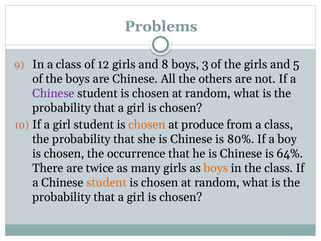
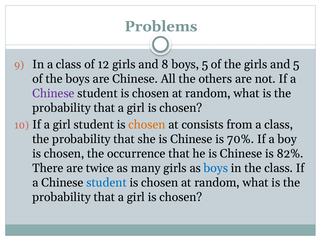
boys 3: 3 -> 5 (205, 64)
produce: produce -> consists (203, 125)
80%: 80% -> 70% (241, 139)
64%: 64% -> 82% (290, 153)
boys colour: orange -> blue (216, 168)
student colour: orange -> blue (107, 182)
